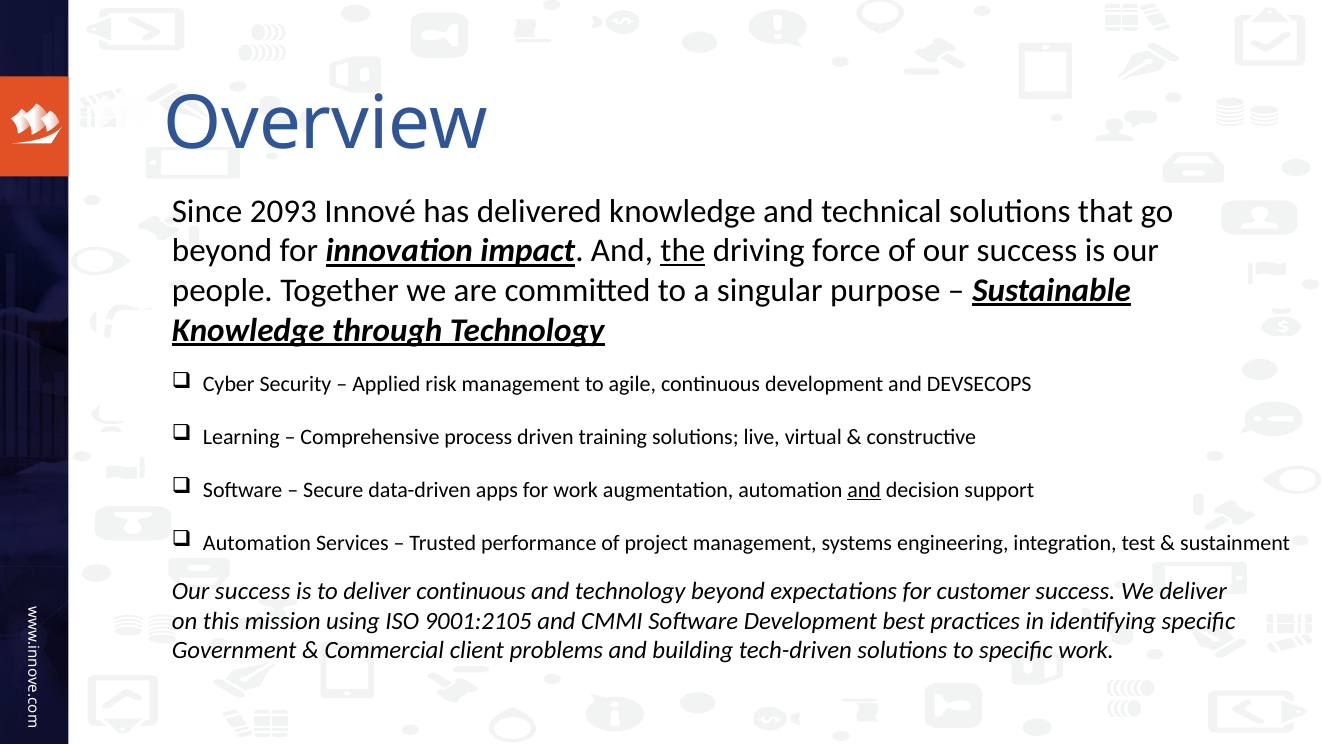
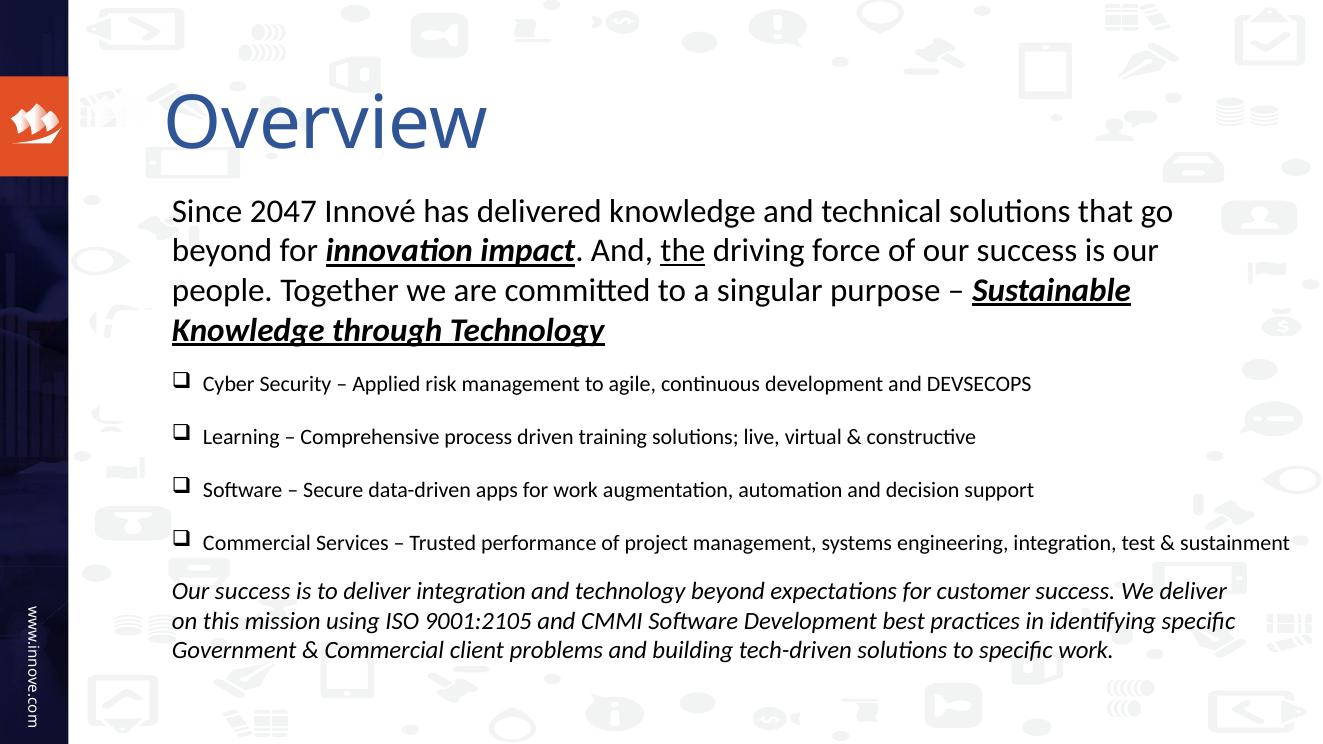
2093: 2093 -> 2047 (283, 211)
and underline: present -> none (864, 490)
Automation: Automation -> Commercial (257, 543)
deliver continuous: continuous -> integration (471, 591)
